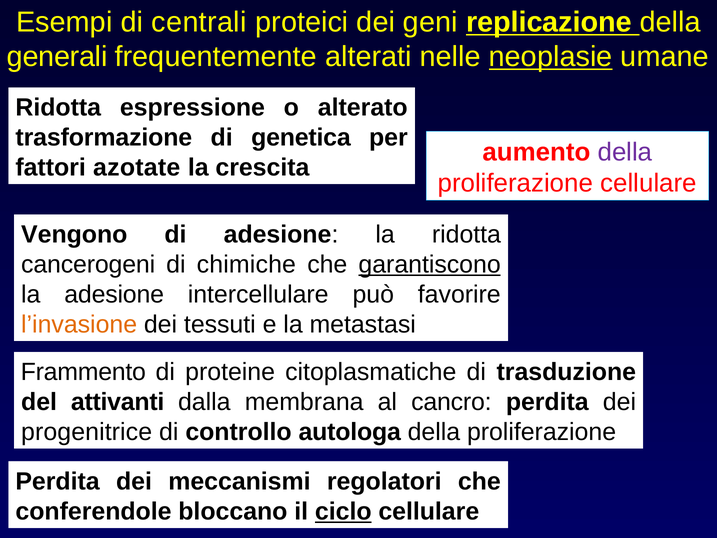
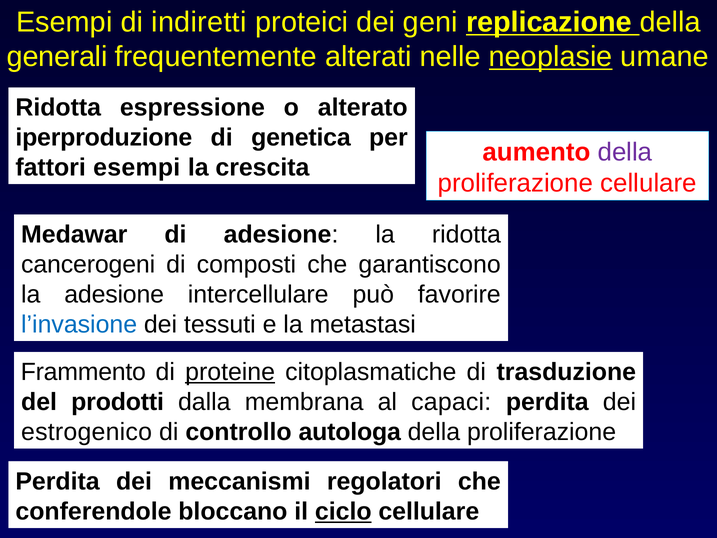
centrali: centrali -> indiretti (199, 22)
trasformazione: trasformazione -> iperproduzione (104, 137)
fattori azotate: azotate -> esempi (137, 167)
Vengono: Vengono -> Medawar (74, 235)
chimiche: chimiche -> composti (246, 264)
garantiscono underline: present -> none (430, 264)
l’invasione colour: orange -> blue (79, 324)
proteine underline: none -> present (230, 372)
attivanti: attivanti -> prodotti (118, 402)
cancro: cancro -> capaci (451, 402)
progenitrice: progenitrice -> estrogenico (87, 432)
